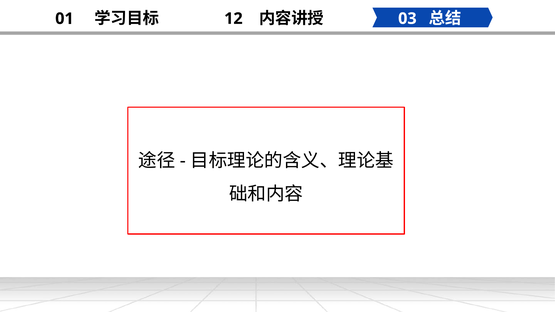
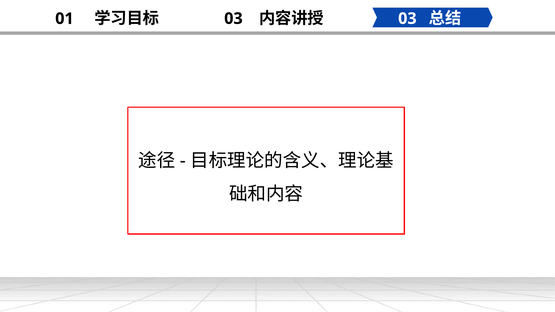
12: 12 -> 03 (233, 19)
